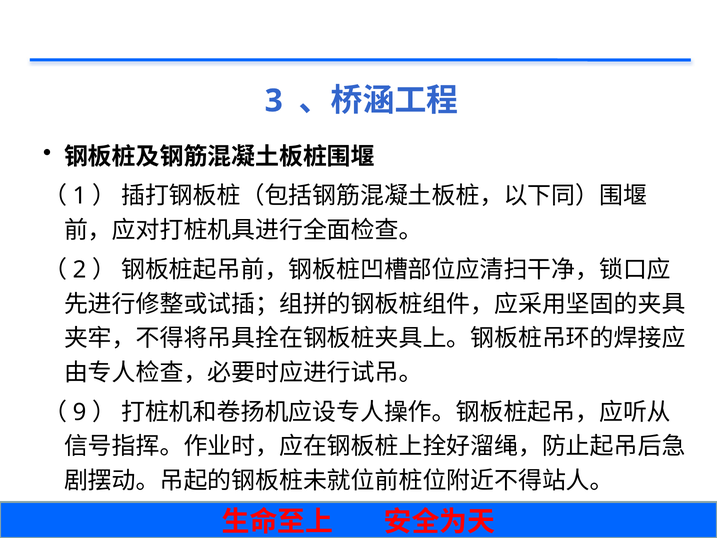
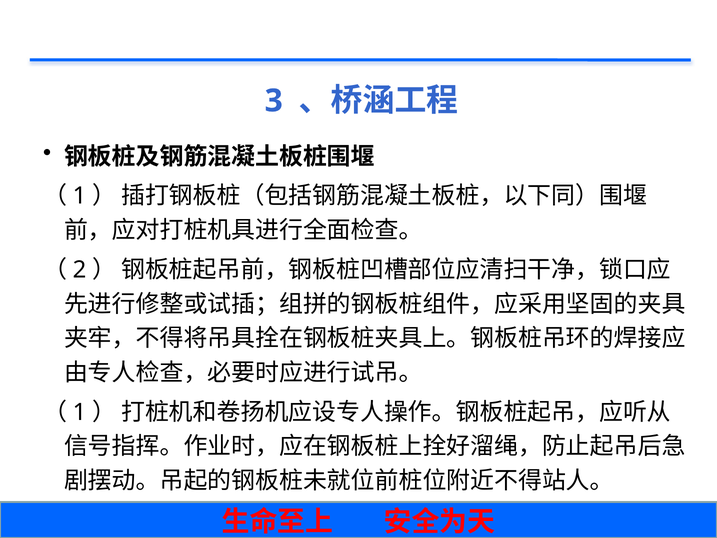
9: 9 -> 1 (79, 412)
